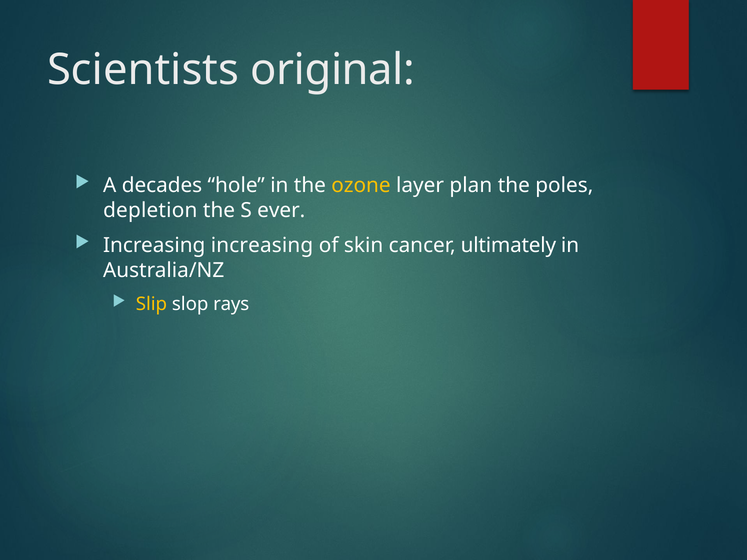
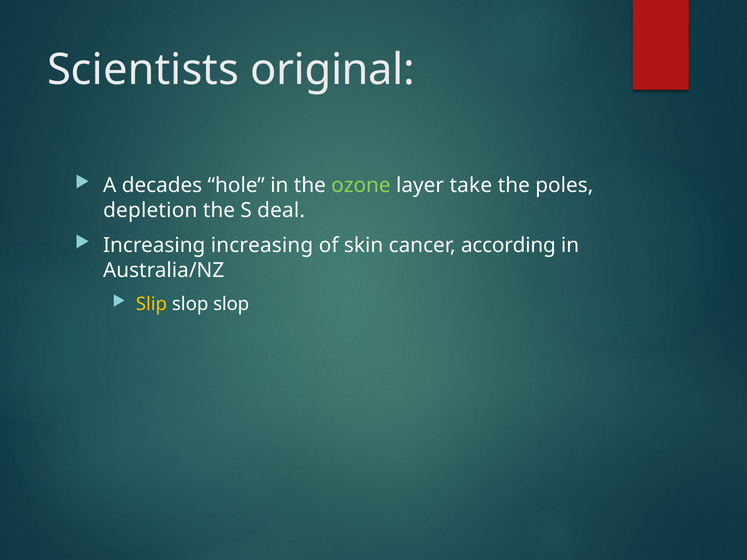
ozone colour: yellow -> light green (361, 185)
plan: plan -> take (471, 185)
ever: ever -> deal (281, 210)
ultimately: ultimately -> according (508, 246)
slop rays: rays -> slop (231, 304)
